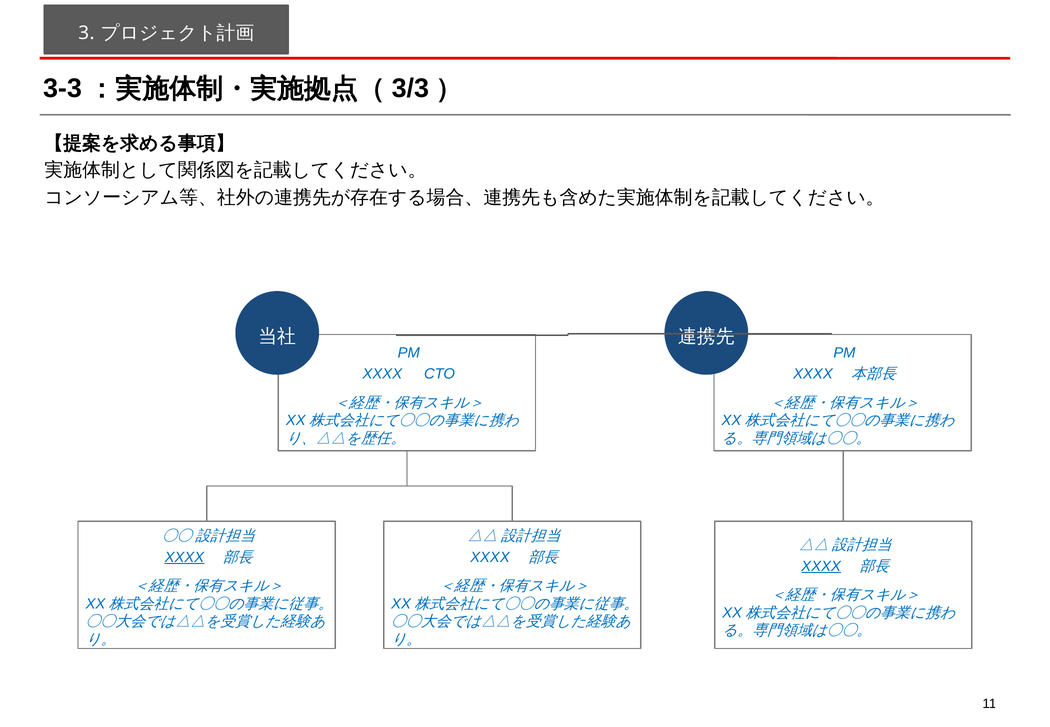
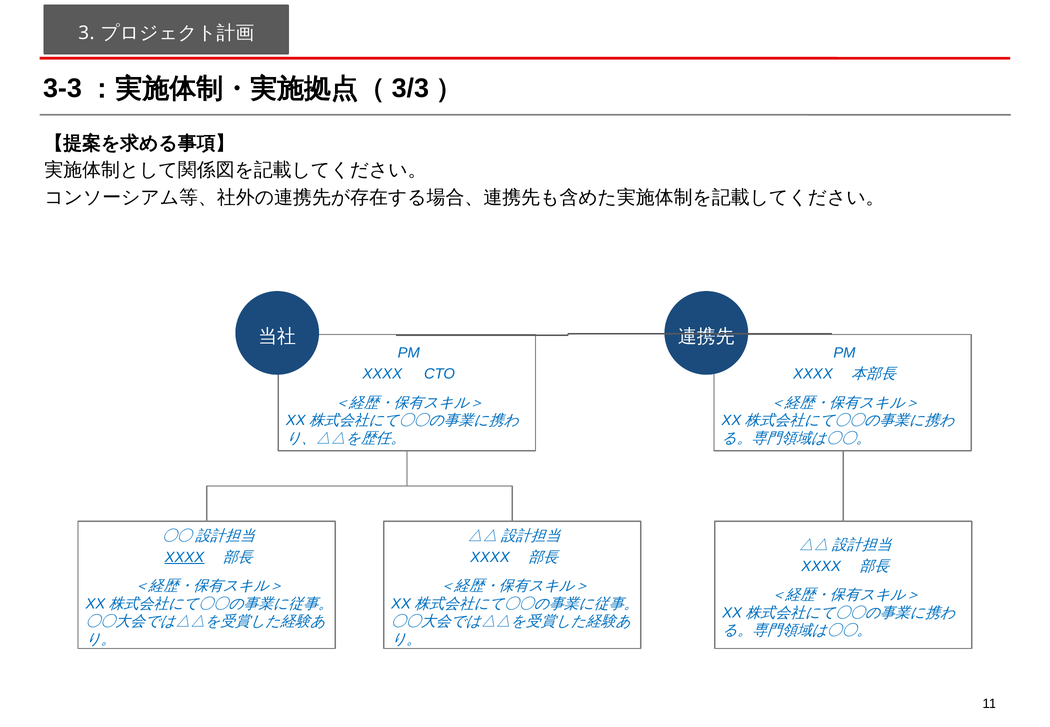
XXXX underline: present -> none (821, 566)
